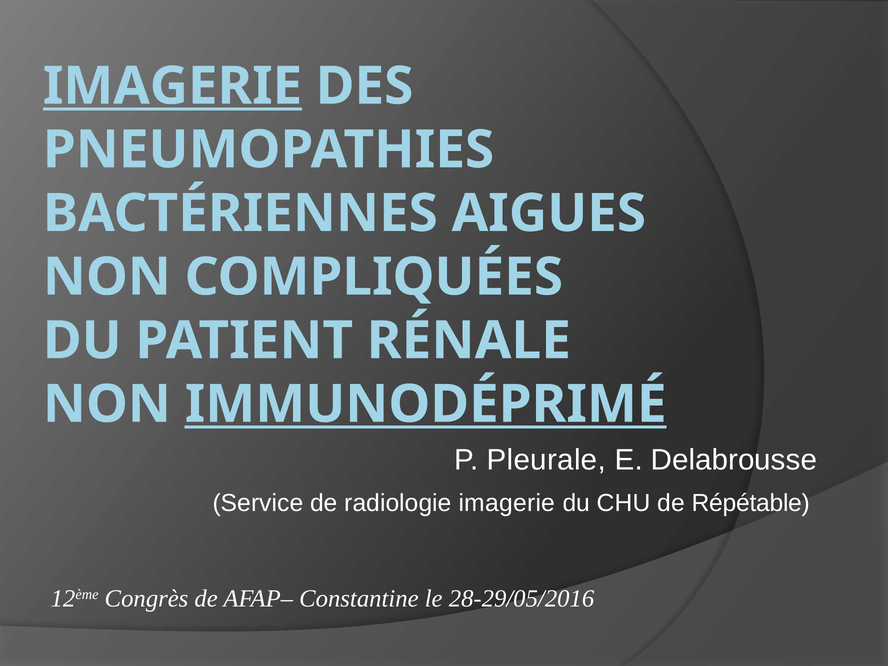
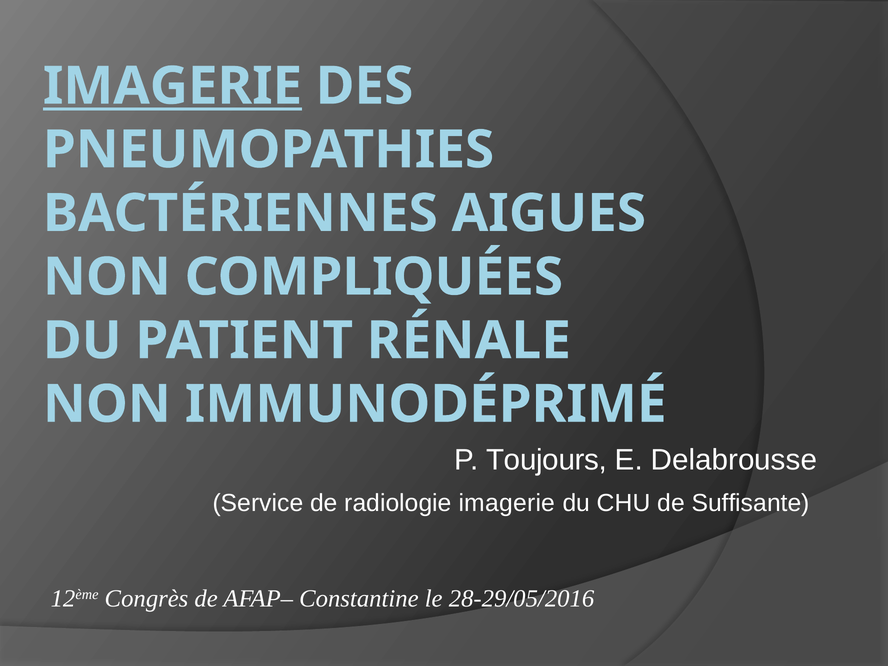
IMMUNODÉPRIMÉ underline: present -> none (426, 404)
Pleurale: Pleurale -> Toujours (547, 460)
Répétable: Répétable -> Suffisante (751, 503)
